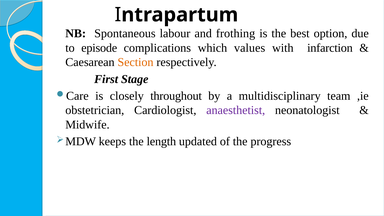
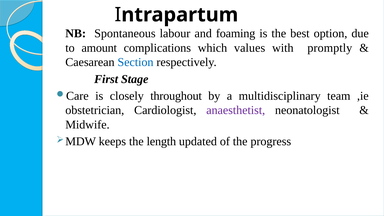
frothing: frothing -> foaming (236, 33)
episode: episode -> amount (99, 48)
infarction: infarction -> promptly (330, 48)
Section colour: orange -> blue (135, 62)
